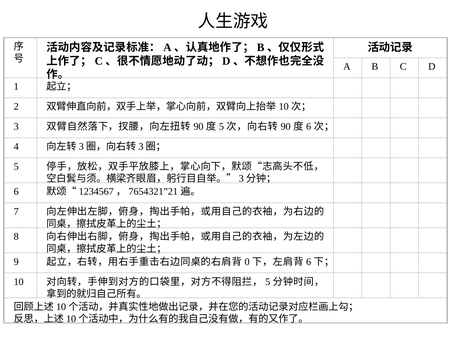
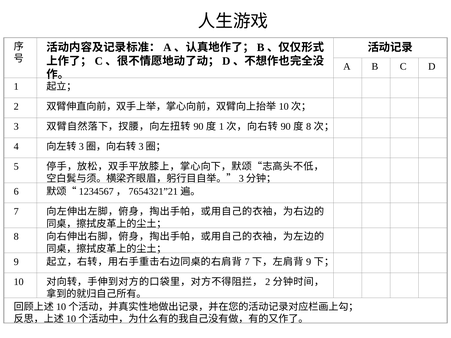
5: 5 -> 1 (221, 127)
6: 6 -> 8 (309, 127)
0: 0 -> 7 (247, 262)
6: 6 -> 9 (309, 262)
5: 5 -> 2 (268, 282)
